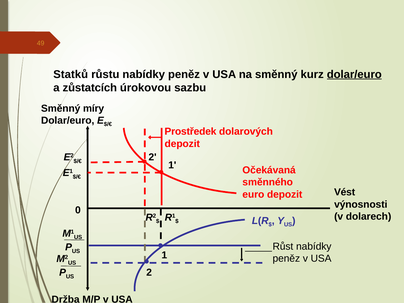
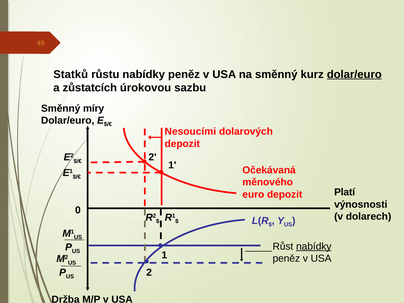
Prostředek: Prostředek -> Nesoucími (190, 132)
směnného: směnného -> měnového (268, 182)
Vést: Vést -> Platí (345, 192)
nabídky underline: none -> present (314, 246)
